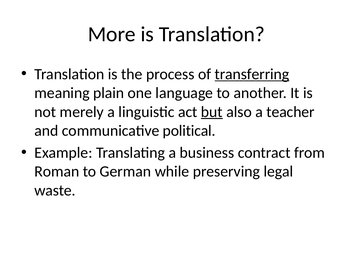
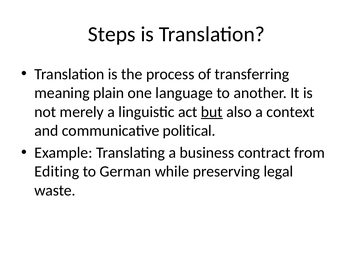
More: More -> Steps (112, 34)
transferring underline: present -> none (252, 74)
teacher: teacher -> context (290, 112)
Roman: Roman -> Editing (57, 171)
